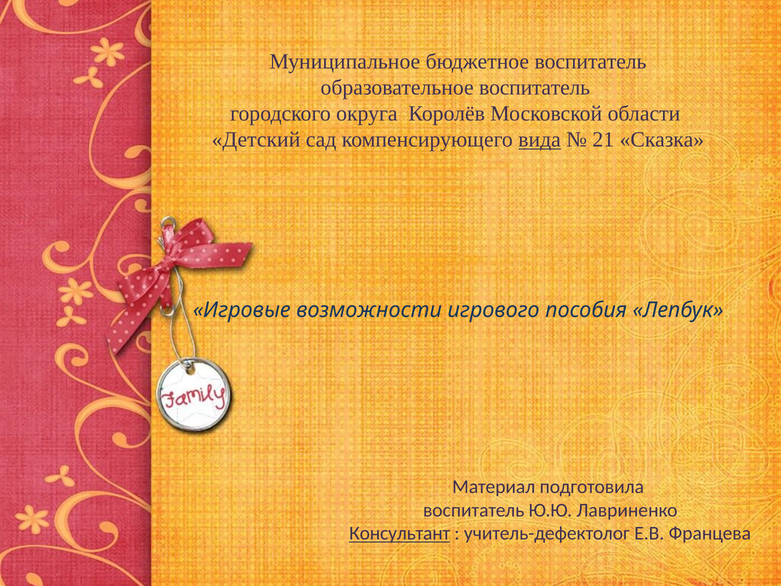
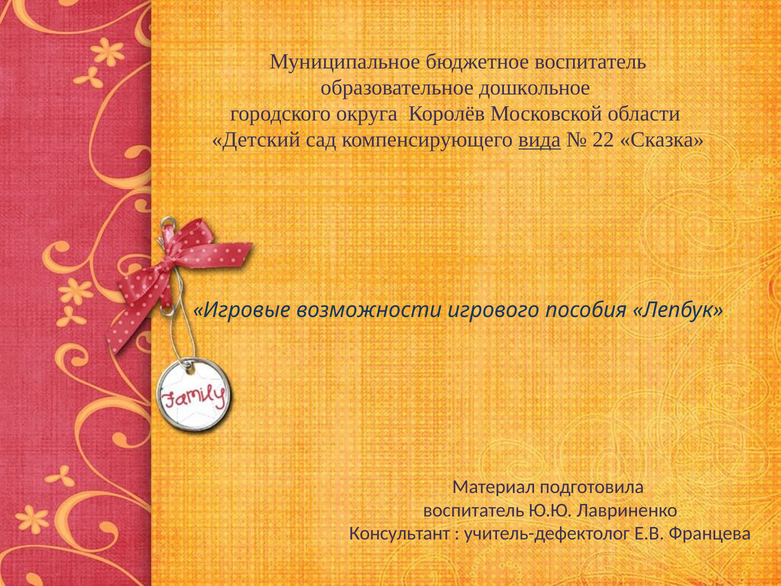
образовательное воспитатель: воспитатель -> дошкольное (535, 88)
21: 21 -> 22 (603, 140)
Консультант underline: present -> none (400, 533)
